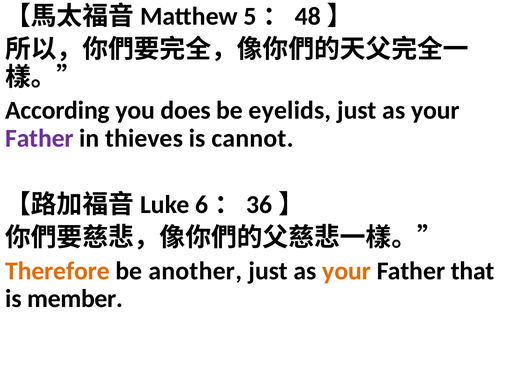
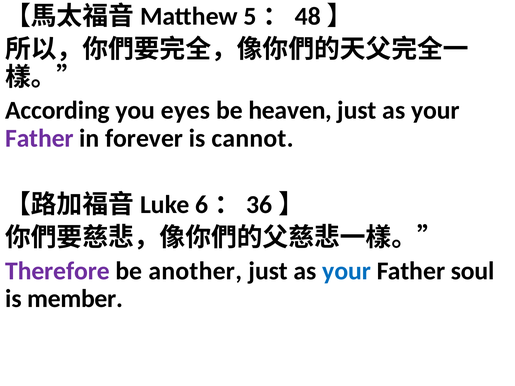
does: does -> eyes (185, 111)
eyelids: eyelids -> heaven (290, 111)
thieves: thieves -> forever (144, 138)
Therefore colour: orange -> purple (57, 271)
your colour: orange -> blue (347, 271)
that: that -> soul (473, 271)
